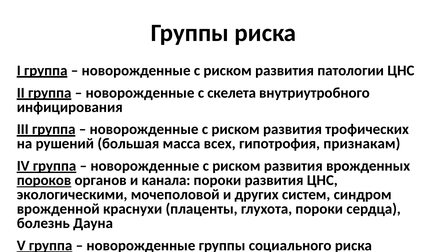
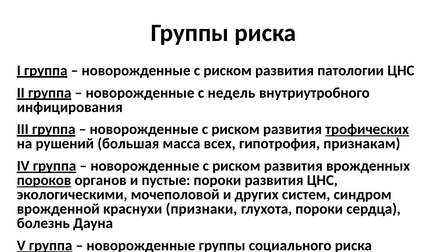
скелета: скелета -> недель (231, 93)
трофических underline: none -> present (367, 129)
канала: канала -> пустые (166, 180)
плаценты: плаценты -> признаки (201, 209)
